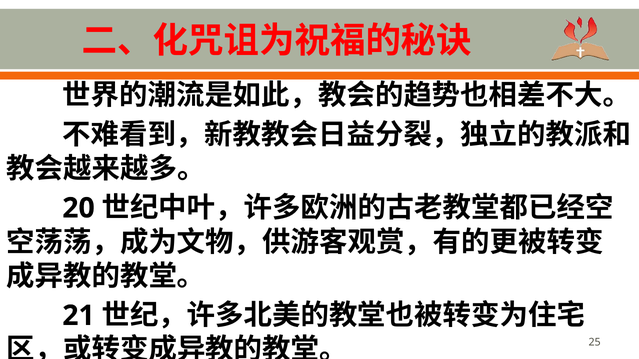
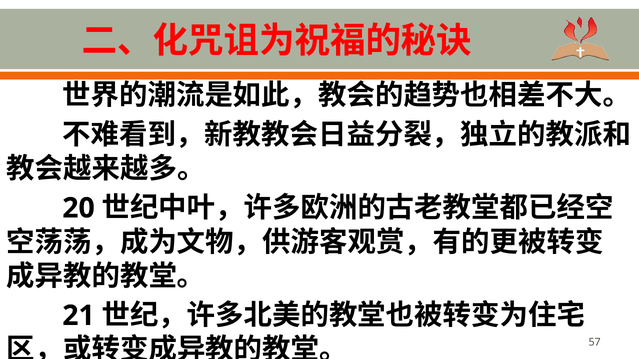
25: 25 -> 57 (595, 343)
